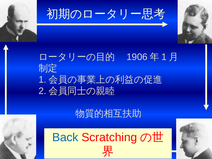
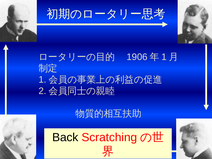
Back colour: blue -> black (65, 137)
